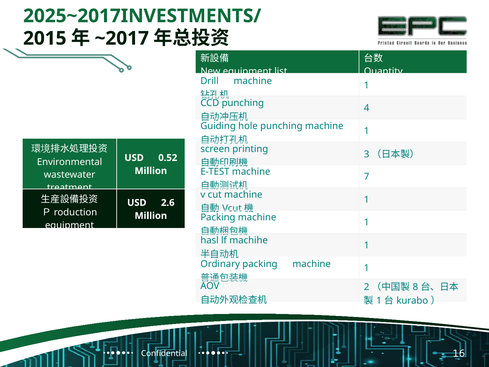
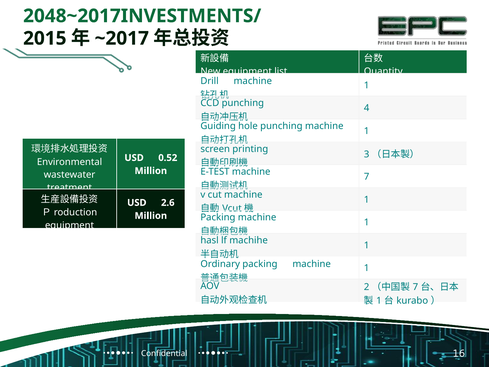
2025~2017INVESTMENTS/: 2025~2017INVESTMENTS/ -> 2048~2017INVESTMENTS/ (142, 16)
8: 8 -> 7 (415, 287)
